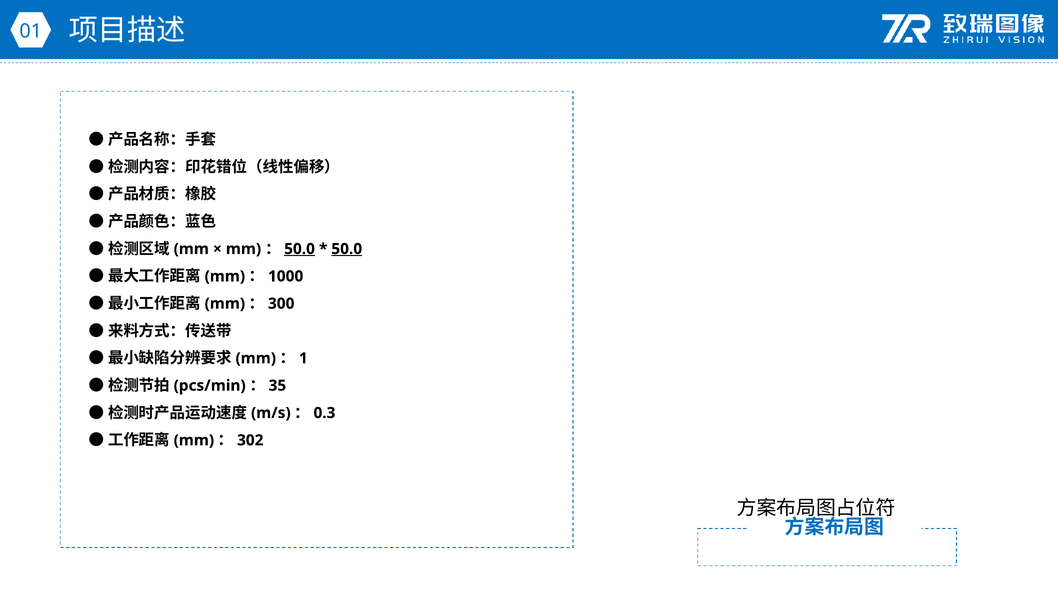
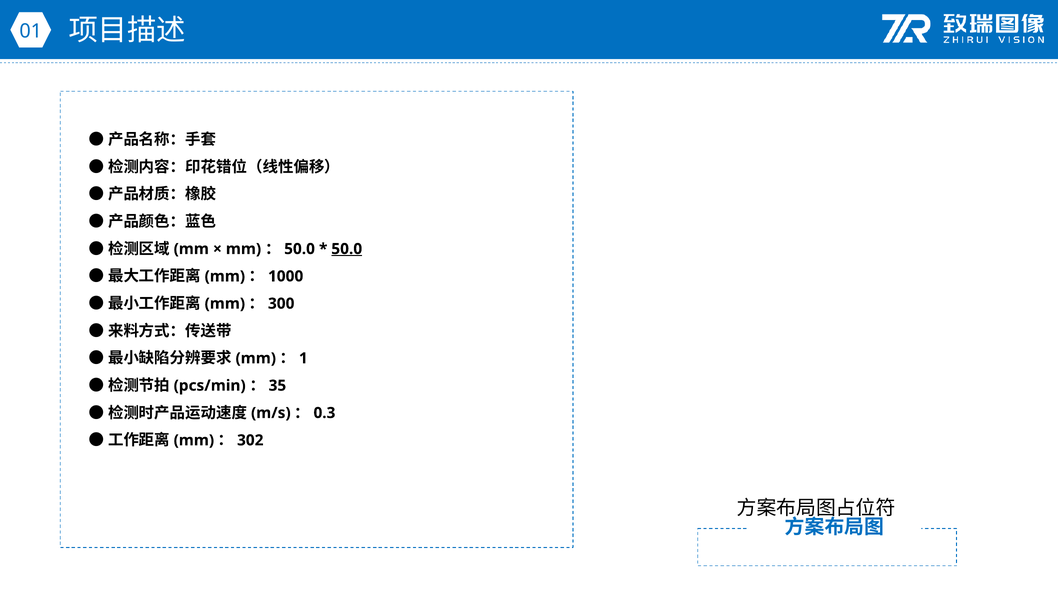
50.0 underline: present -> none (300, 249)
